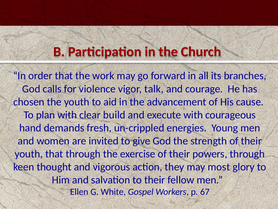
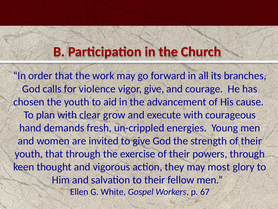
vigor talk: talk -> give (154, 89)
build: build -> grow (114, 115)
